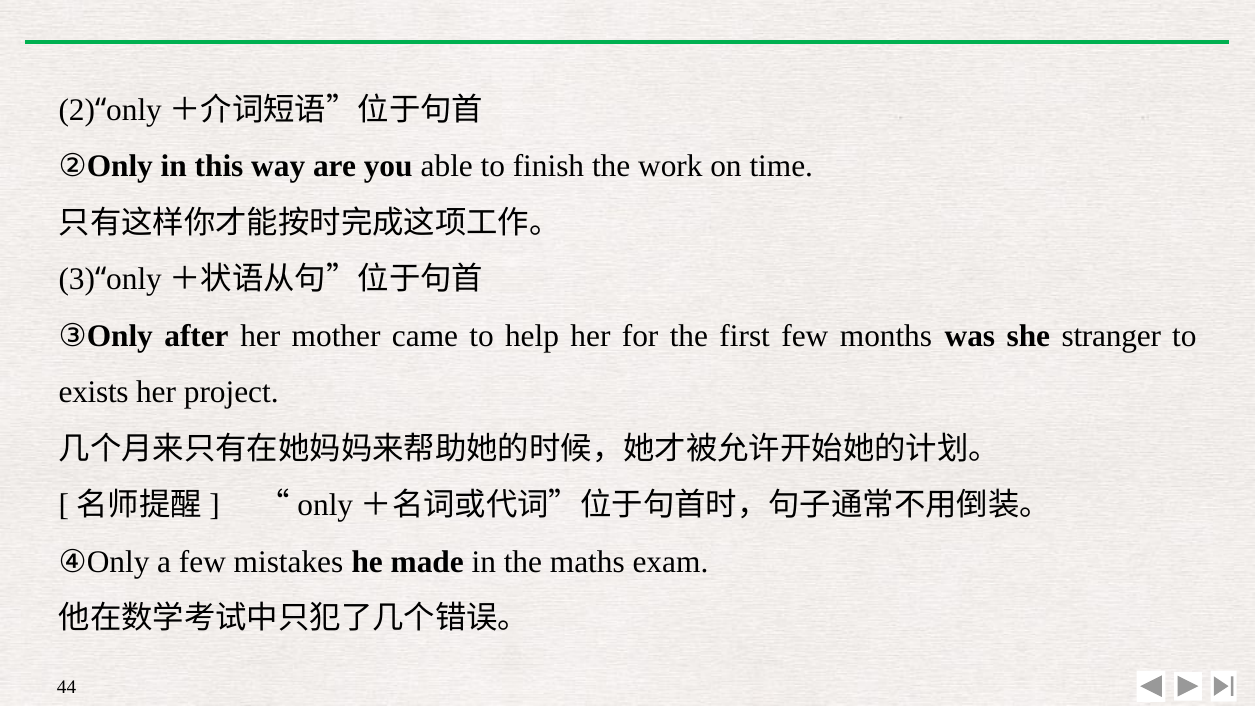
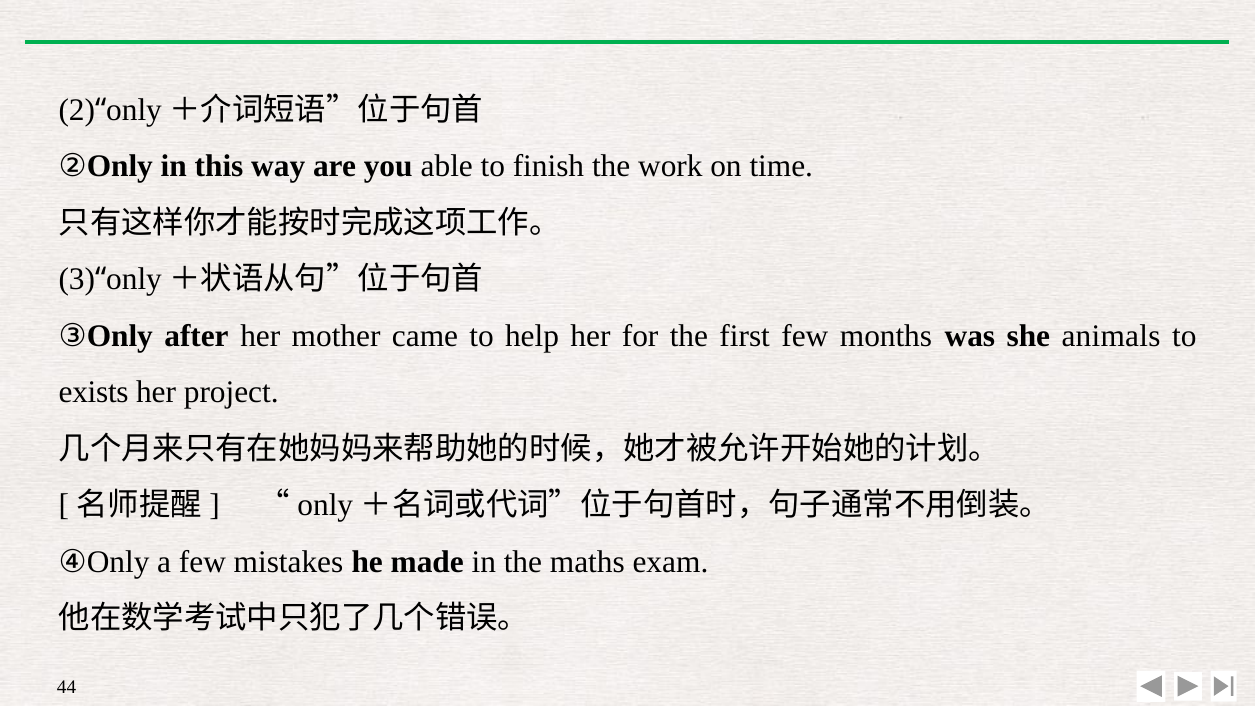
stranger: stranger -> animals (1111, 336)
